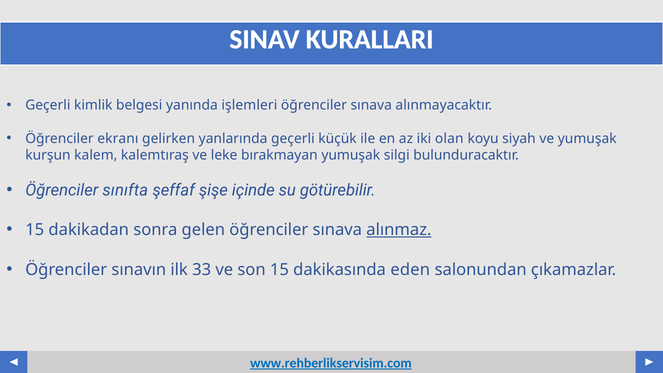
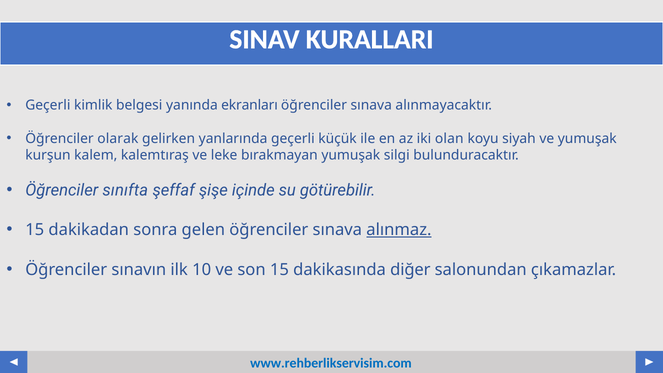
işlemleri: işlemleri -> ekranları (249, 105)
ekranı: ekranı -> olarak (118, 138)
33: 33 -> 10 (202, 270)
eden: eden -> diğer (410, 270)
www.rehberlikservisim.com underline: present -> none (331, 363)
